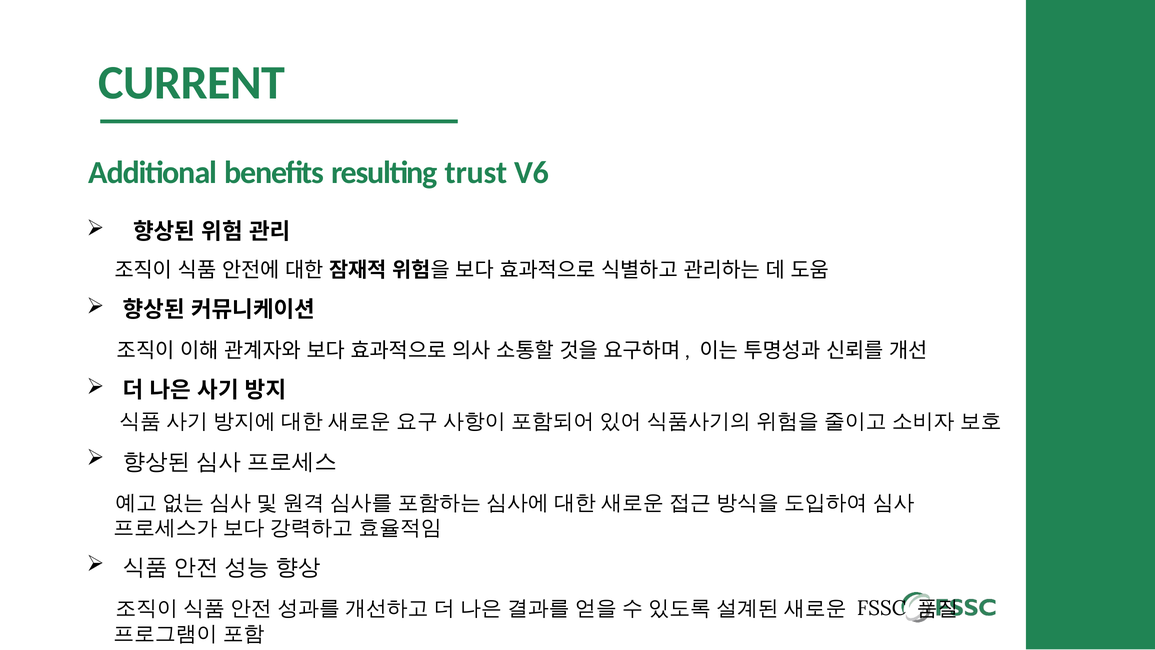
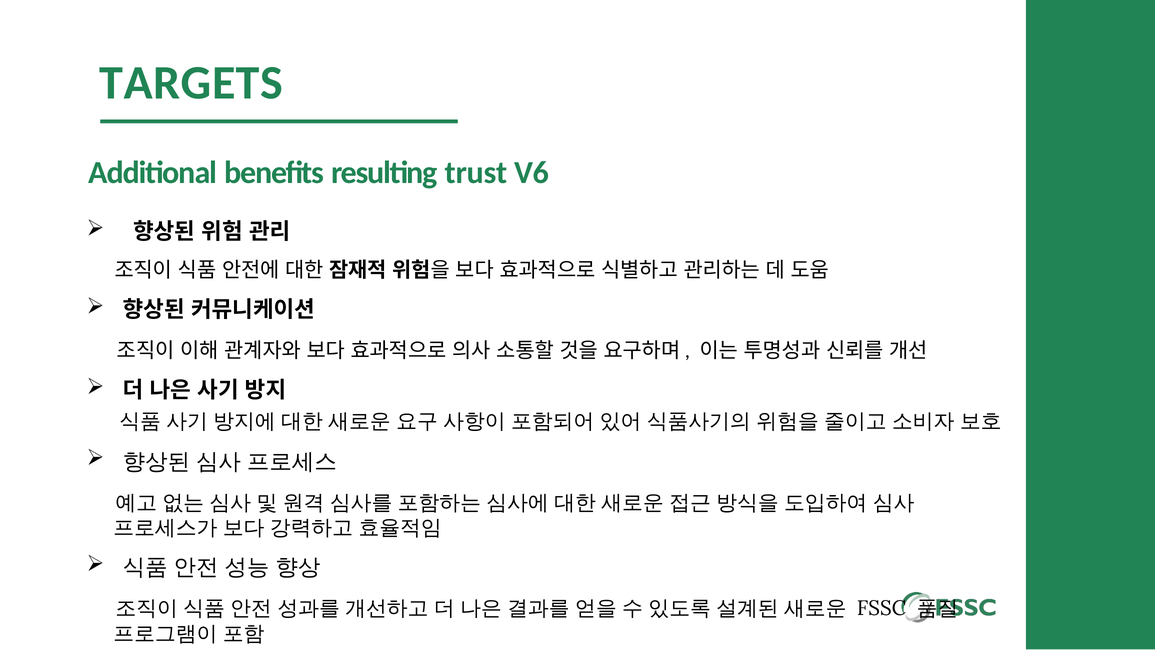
CURRENT: CURRENT -> TARGETS (191, 83)
